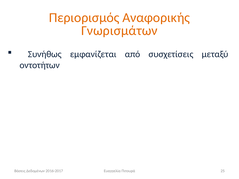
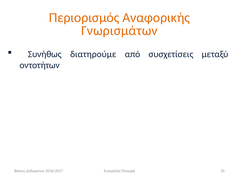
εμφανίζεται: εμφανίζεται -> διατηρούμε (93, 54)
